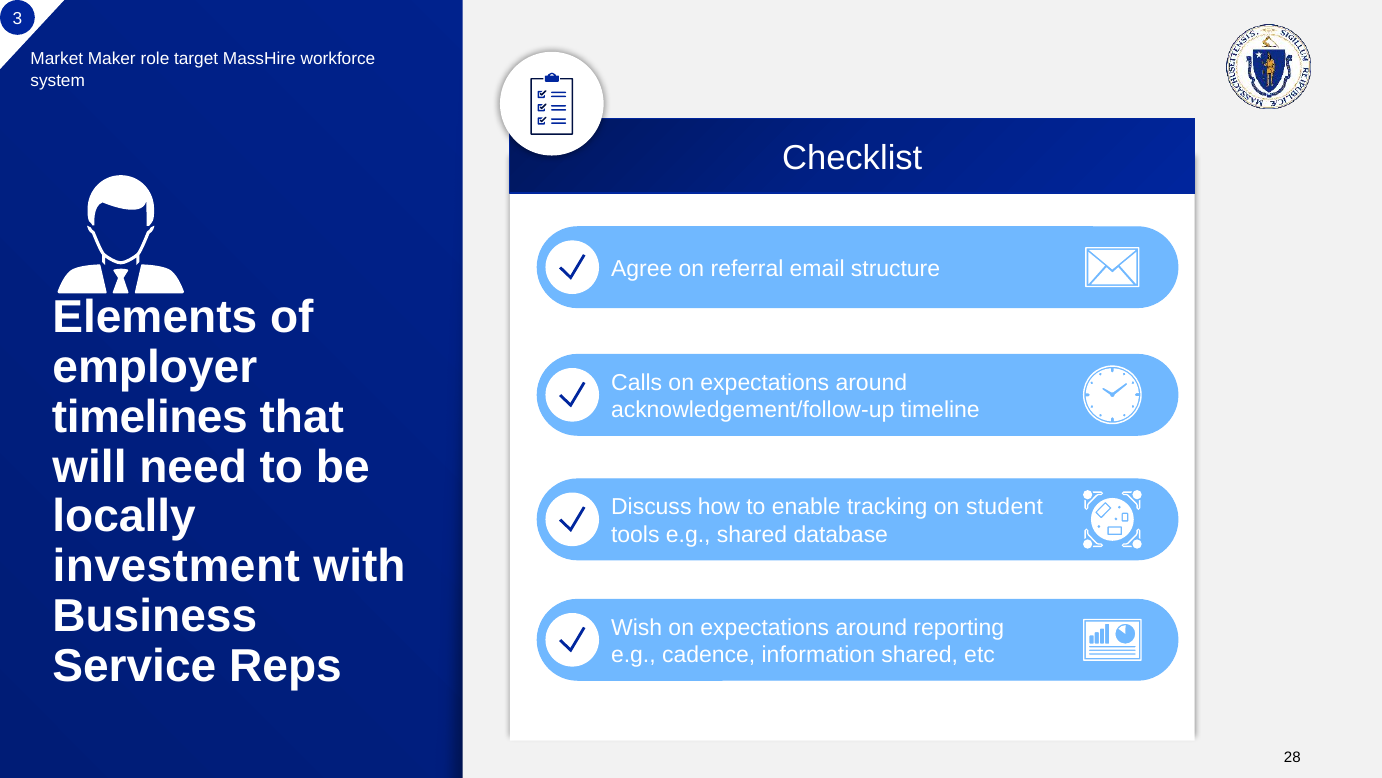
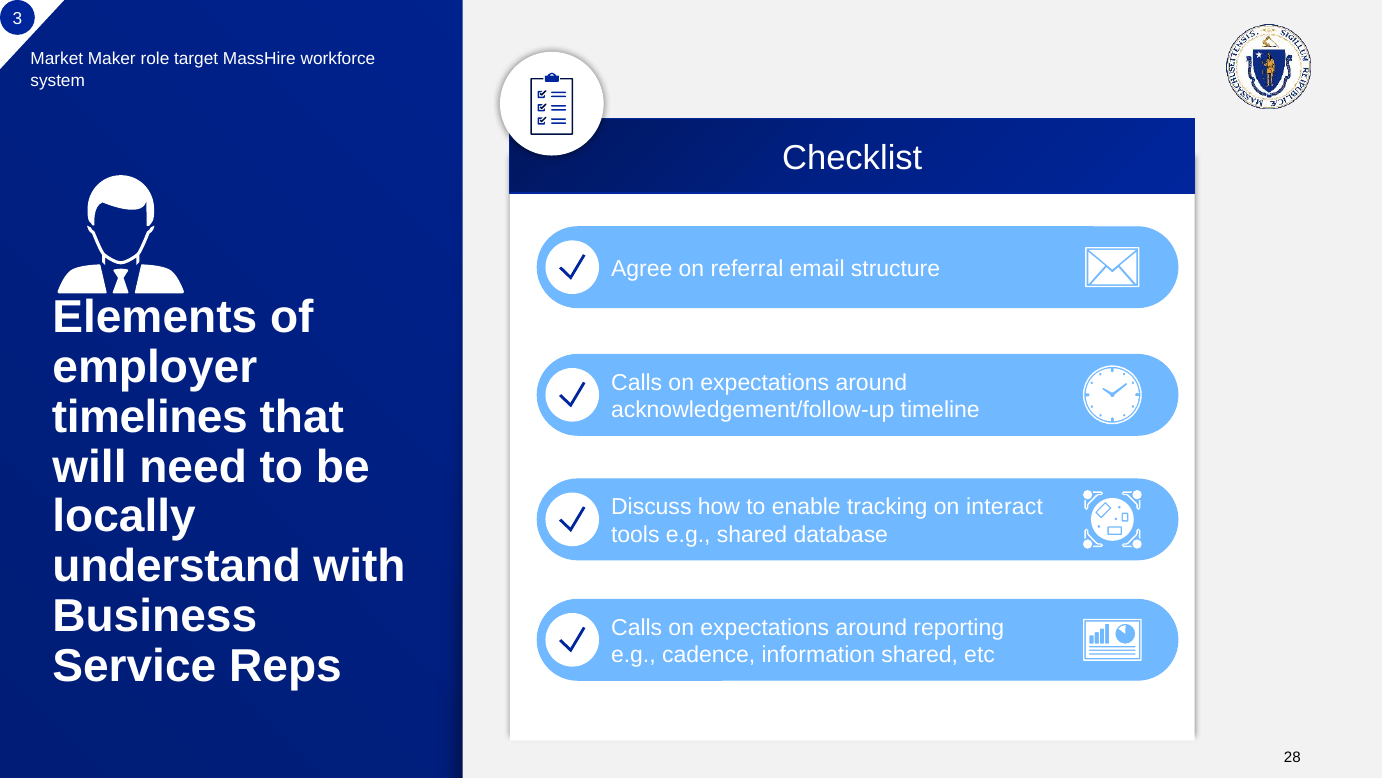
student: student -> interact (1005, 507)
investment: investment -> understand (177, 566)
Wish: Wish -> Calls (637, 627)
